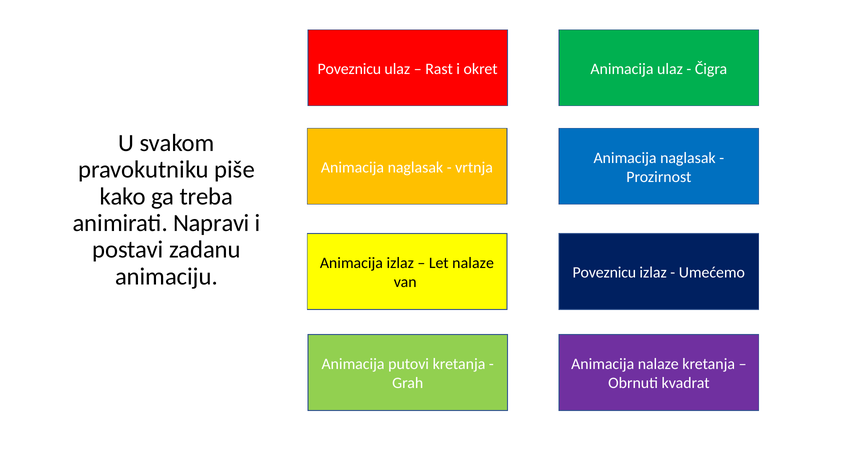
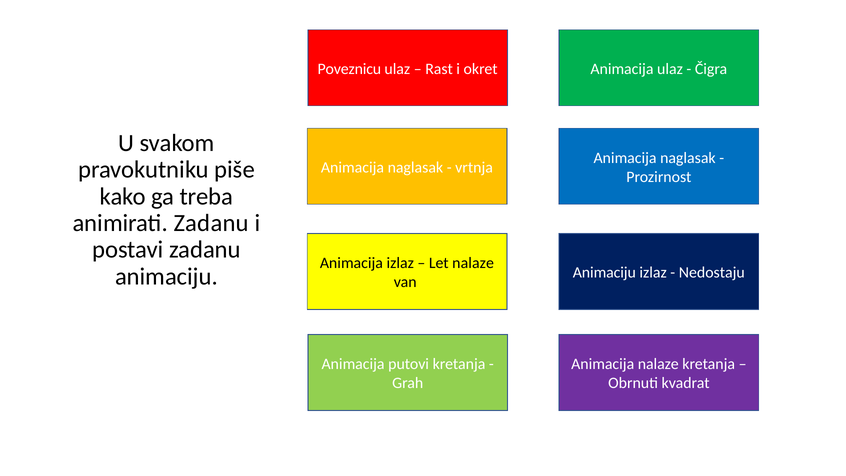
animirati Napravi: Napravi -> Zadanu (211, 223)
Poveznicu: Poveznicu -> Animaciju (604, 273)
Umećemo: Umećemo -> Nedostaju (712, 273)
